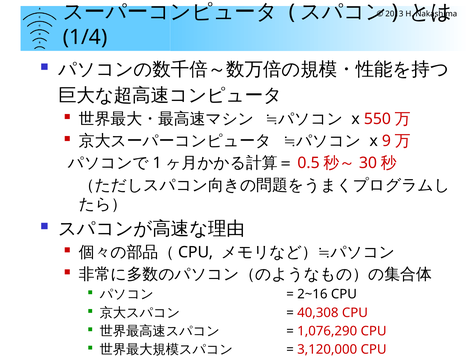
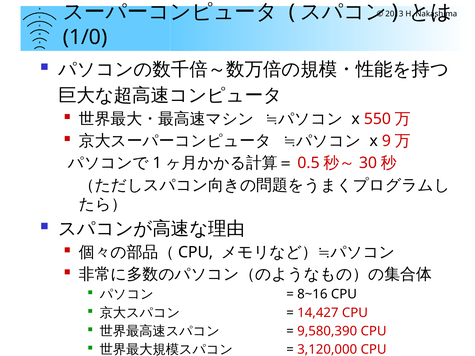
1/4: 1/4 -> 1/0 (85, 37)
2~16: 2~16 -> 8~16 (312, 294)
40,308: 40,308 -> 14,427 (318, 313)
1,076,290: 1,076,290 -> 9,580,390 (327, 331)
